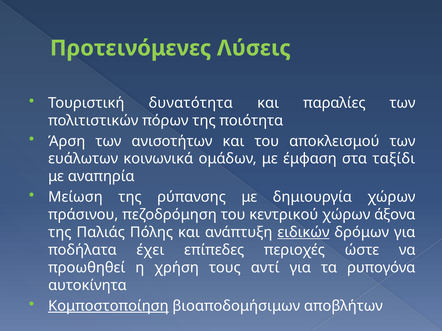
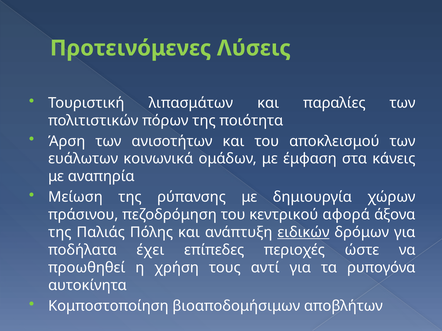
δυνατότητα: δυνατότητα -> λιπασμάτων (191, 103)
ταξίδι: ταξίδι -> κάνεις (394, 159)
κεντρικού χώρων: χώρων -> αφορά (346, 215)
Κομποστοποίηση underline: present -> none (108, 306)
